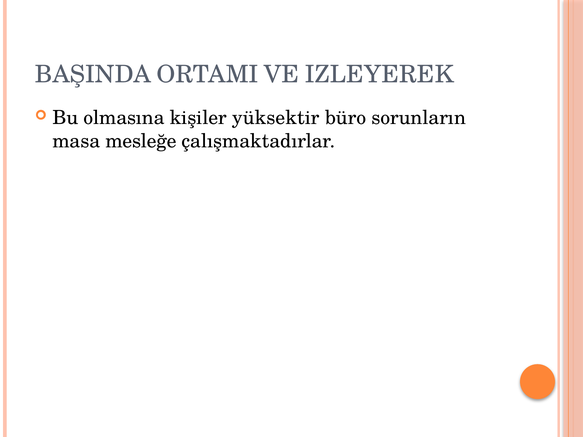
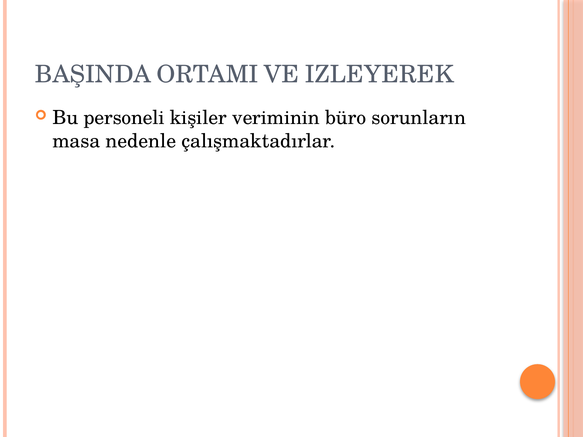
olmasına: olmasına -> personeli (124, 118)
yüksektir: yüksektir -> veriminin (276, 118)
mesleğe: mesleğe -> nedenle (141, 141)
